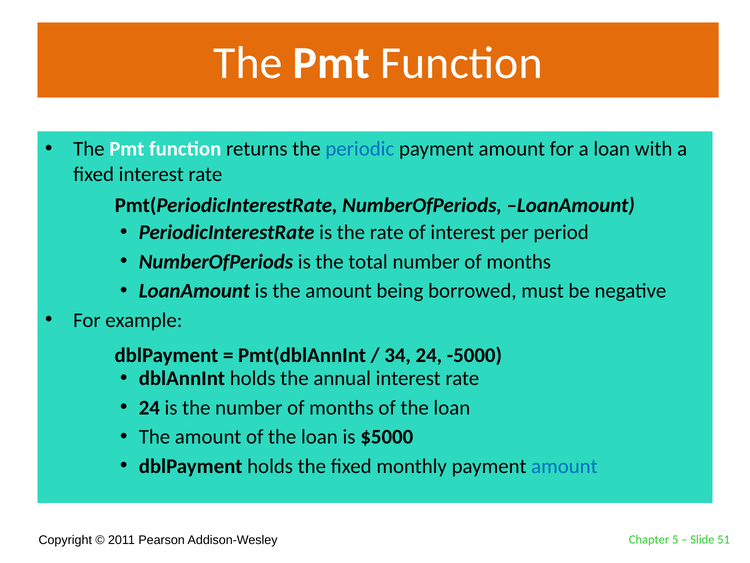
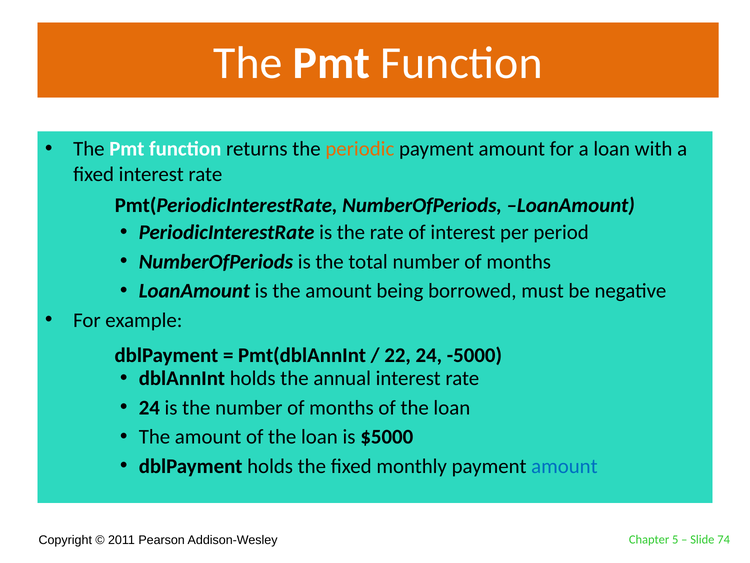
periodic colour: blue -> orange (360, 149)
34: 34 -> 22 (398, 355)
51: 51 -> 74 (724, 539)
